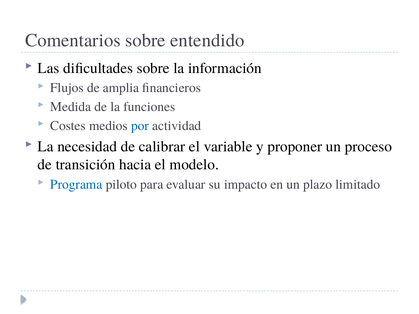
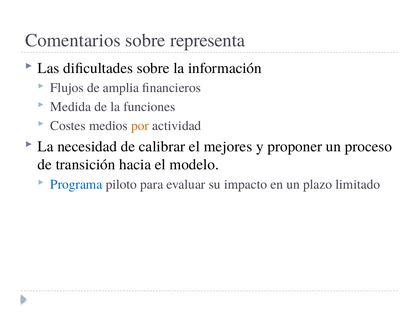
entendido: entendido -> representa (208, 40)
por colour: blue -> orange (140, 126)
variable: variable -> mejores (228, 147)
